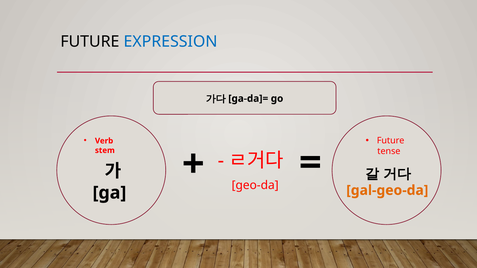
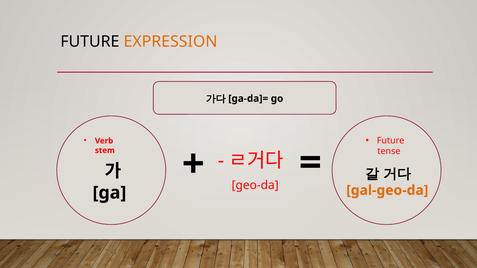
EXPRESSION colour: blue -> orange (171, 42)
